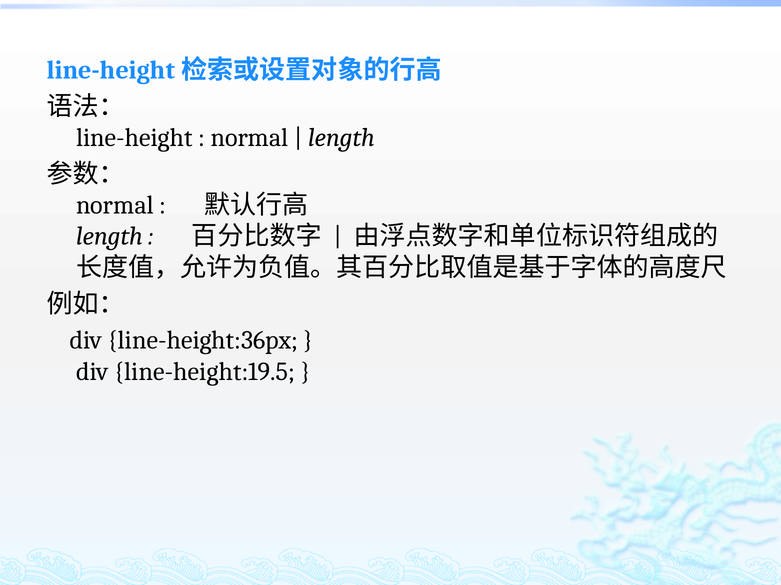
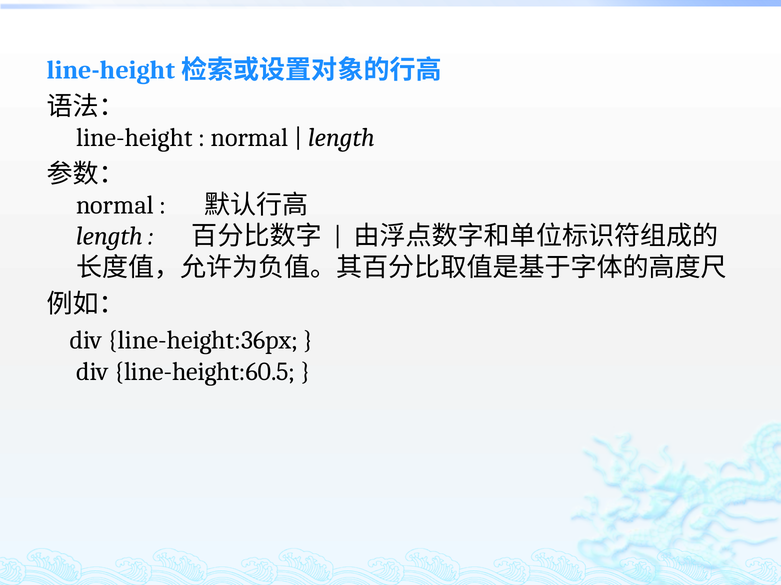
line-height:19.5: line-height:19.5 -> line-height:60.5 (205, 372)
